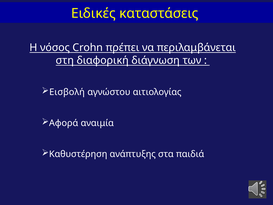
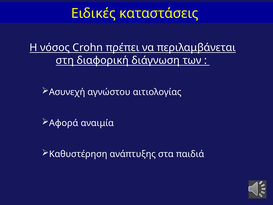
Εισβολή: Εισβολή -> Ασυνεχή (67, 92)
